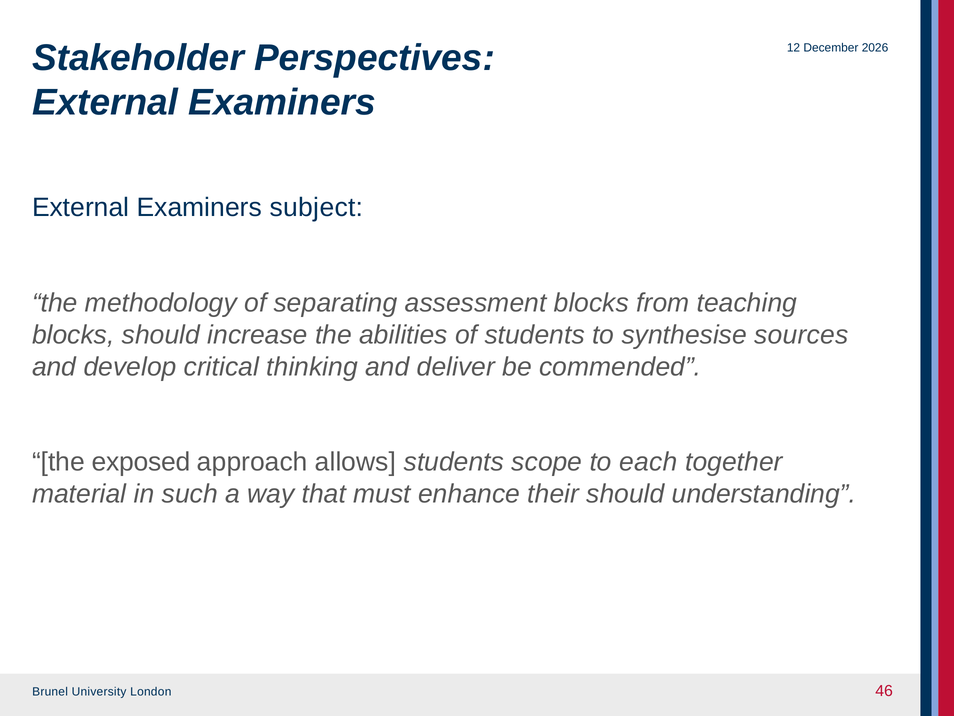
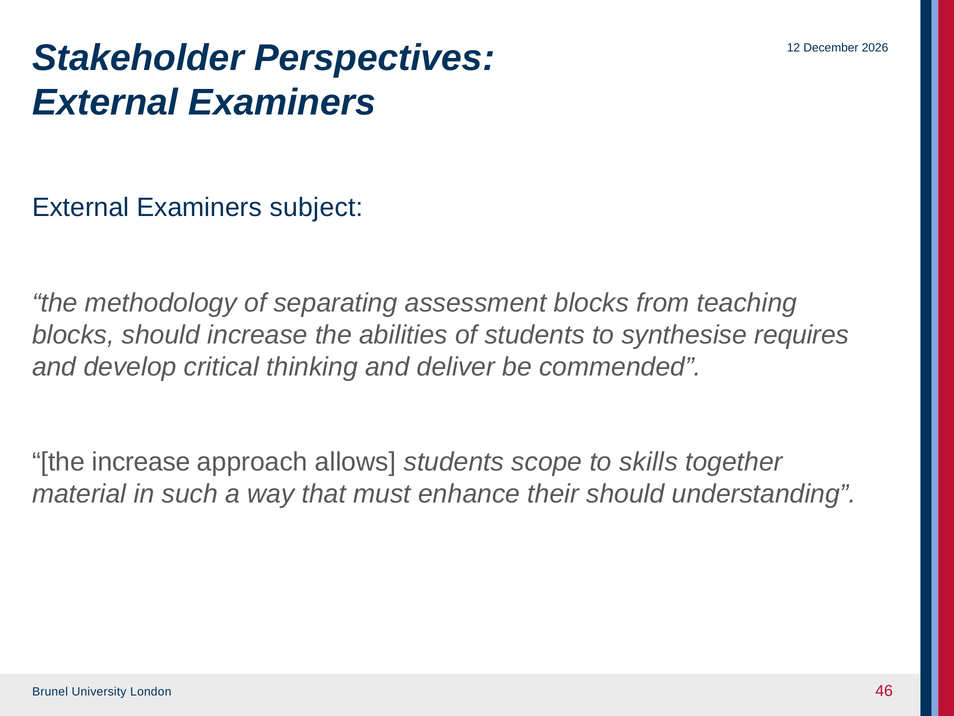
sources: sources -> requires (802, 335)
the exposed: exposed -> increase (141, 462)
each: each -> skills (648, 462)
